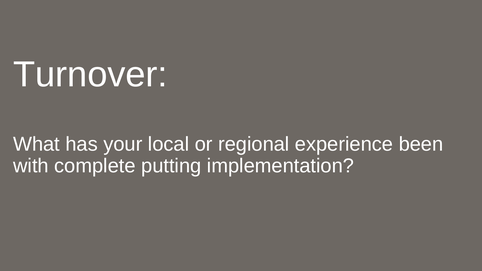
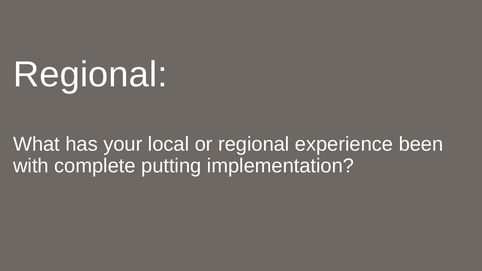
Turnover: Turnover -> Regional (90, 75)
